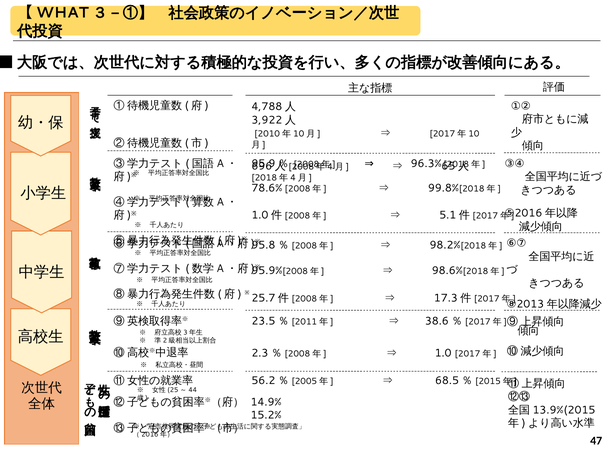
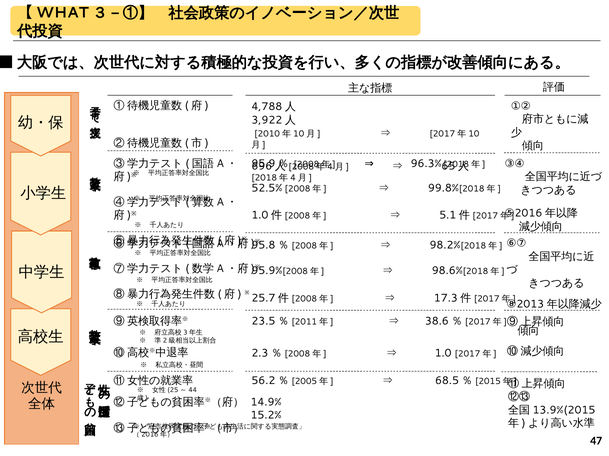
78.6%: 78.6% -> 52.5% (267, 188)
